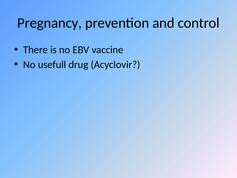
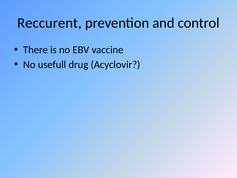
Pregnancy: Pregnancy -> Reccurent (49, 23)
